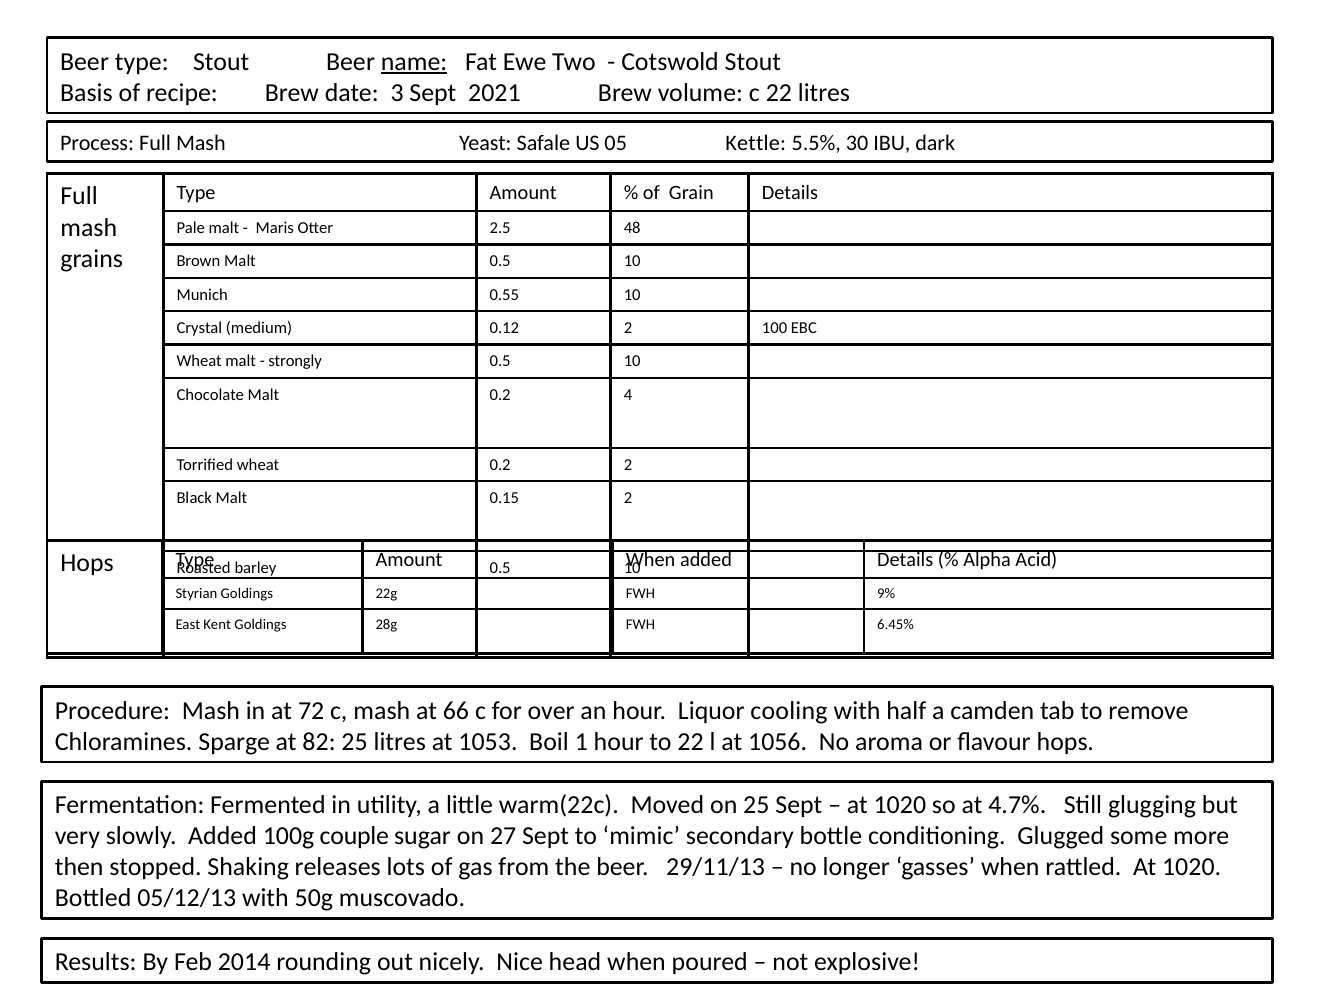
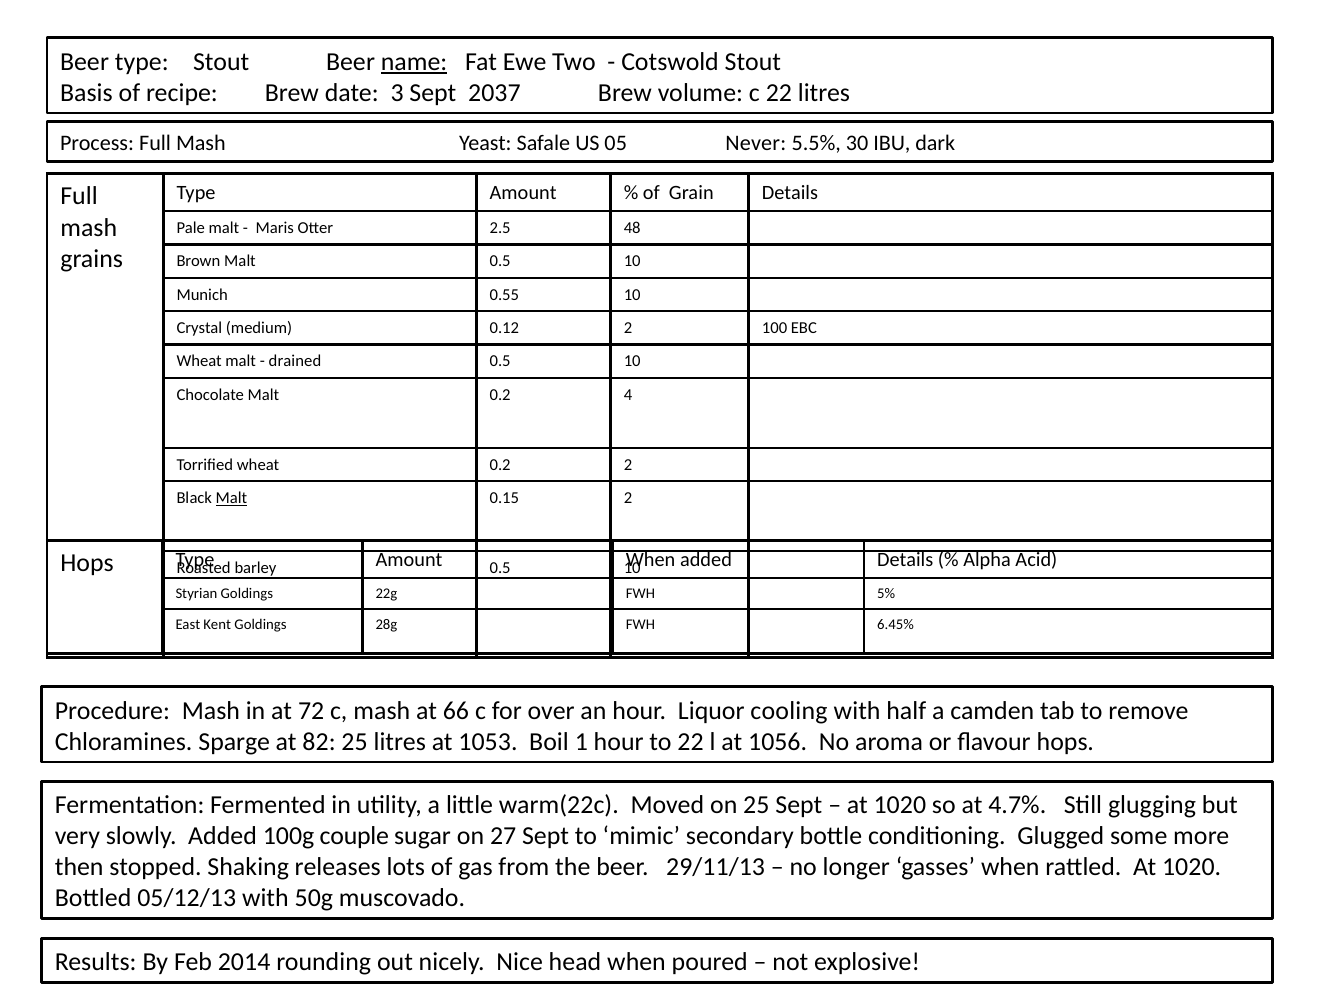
2021: 2021 -> 2037 (494, 93)
Kettle: Kettle -> Never (756, 143)
strongly: strongly -> drained (295, 362)
Malt underline: none -> present (231, 498)
9%: 9% -> 5% (886, 594)
